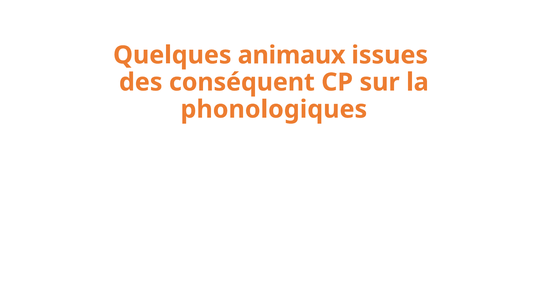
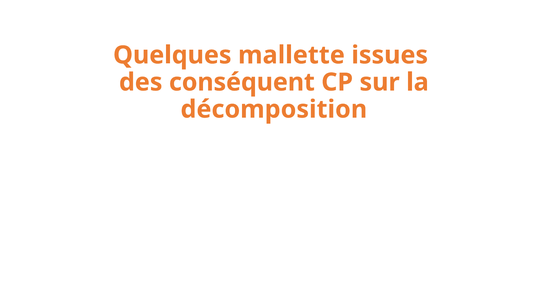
animaux: animaux -> mallette (291, 55)
phonologiques: phonologiques -> décomposition (274, 109)
